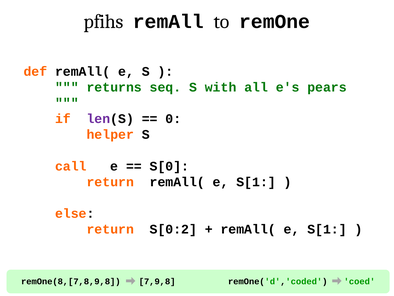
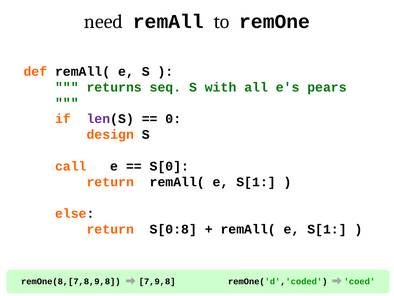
pfihs: pfihs -> need (103, 22)
helper: helper -> design (110, 134)
S[0:2: S[0:2 -> S[0:8 (173, 229)
